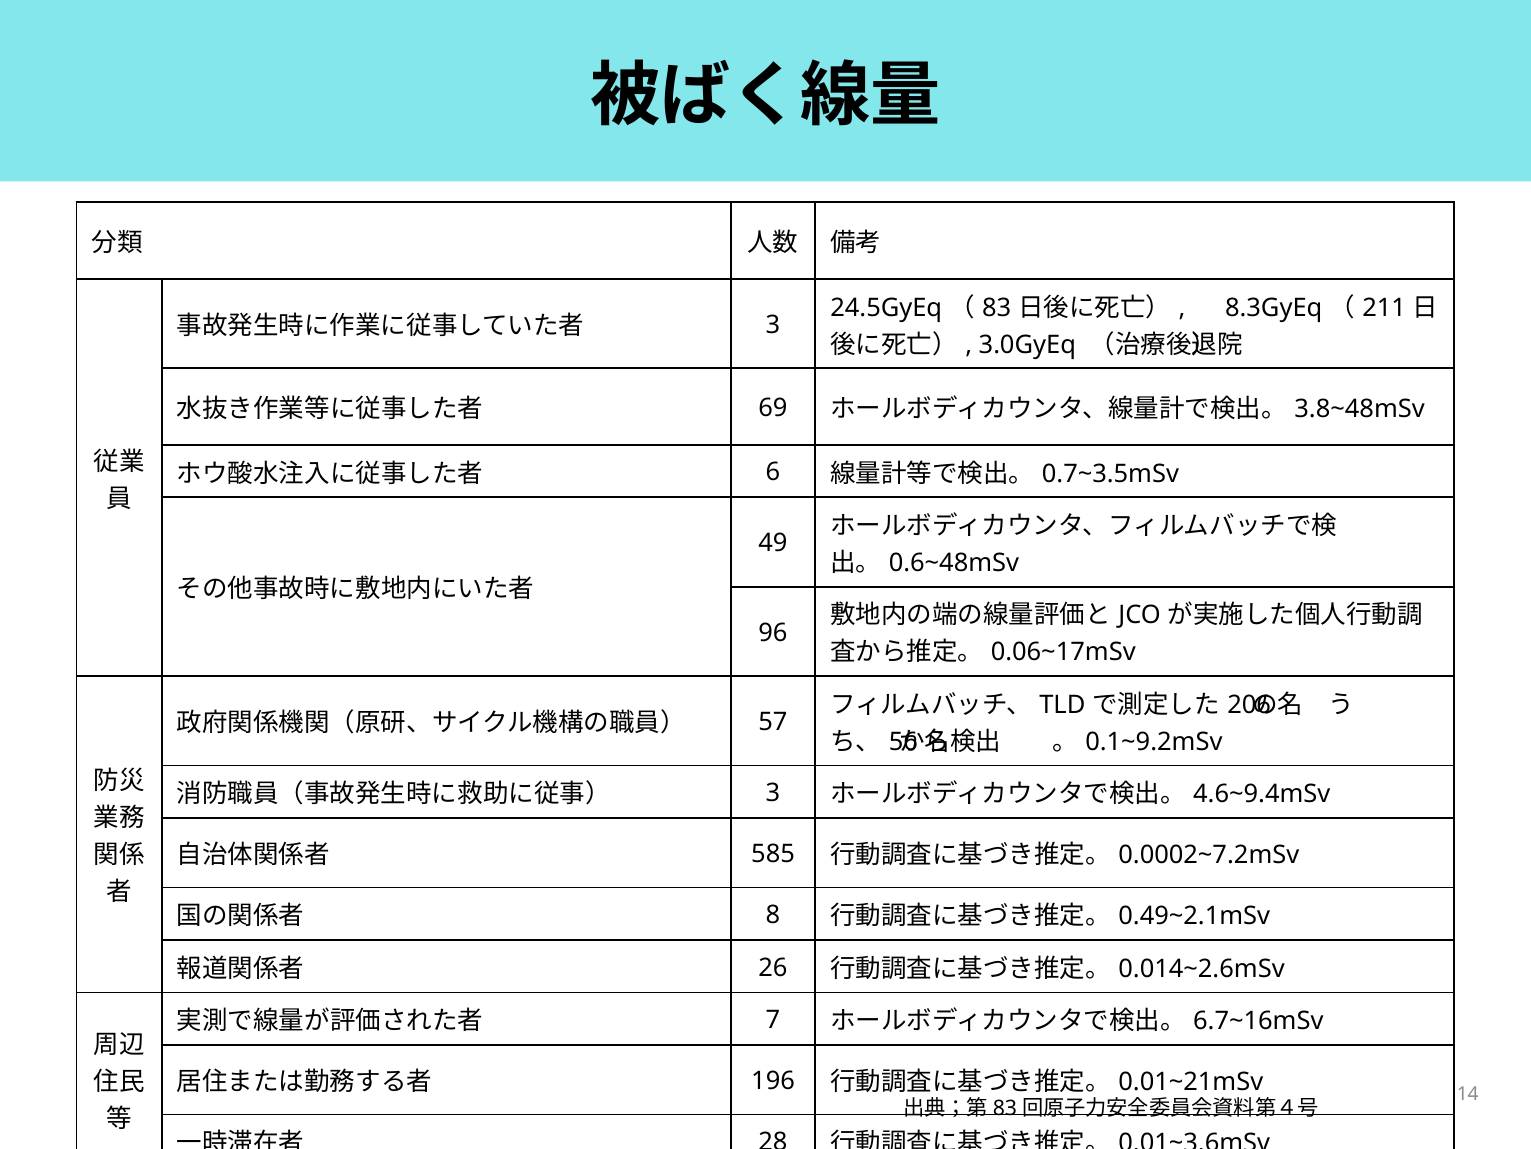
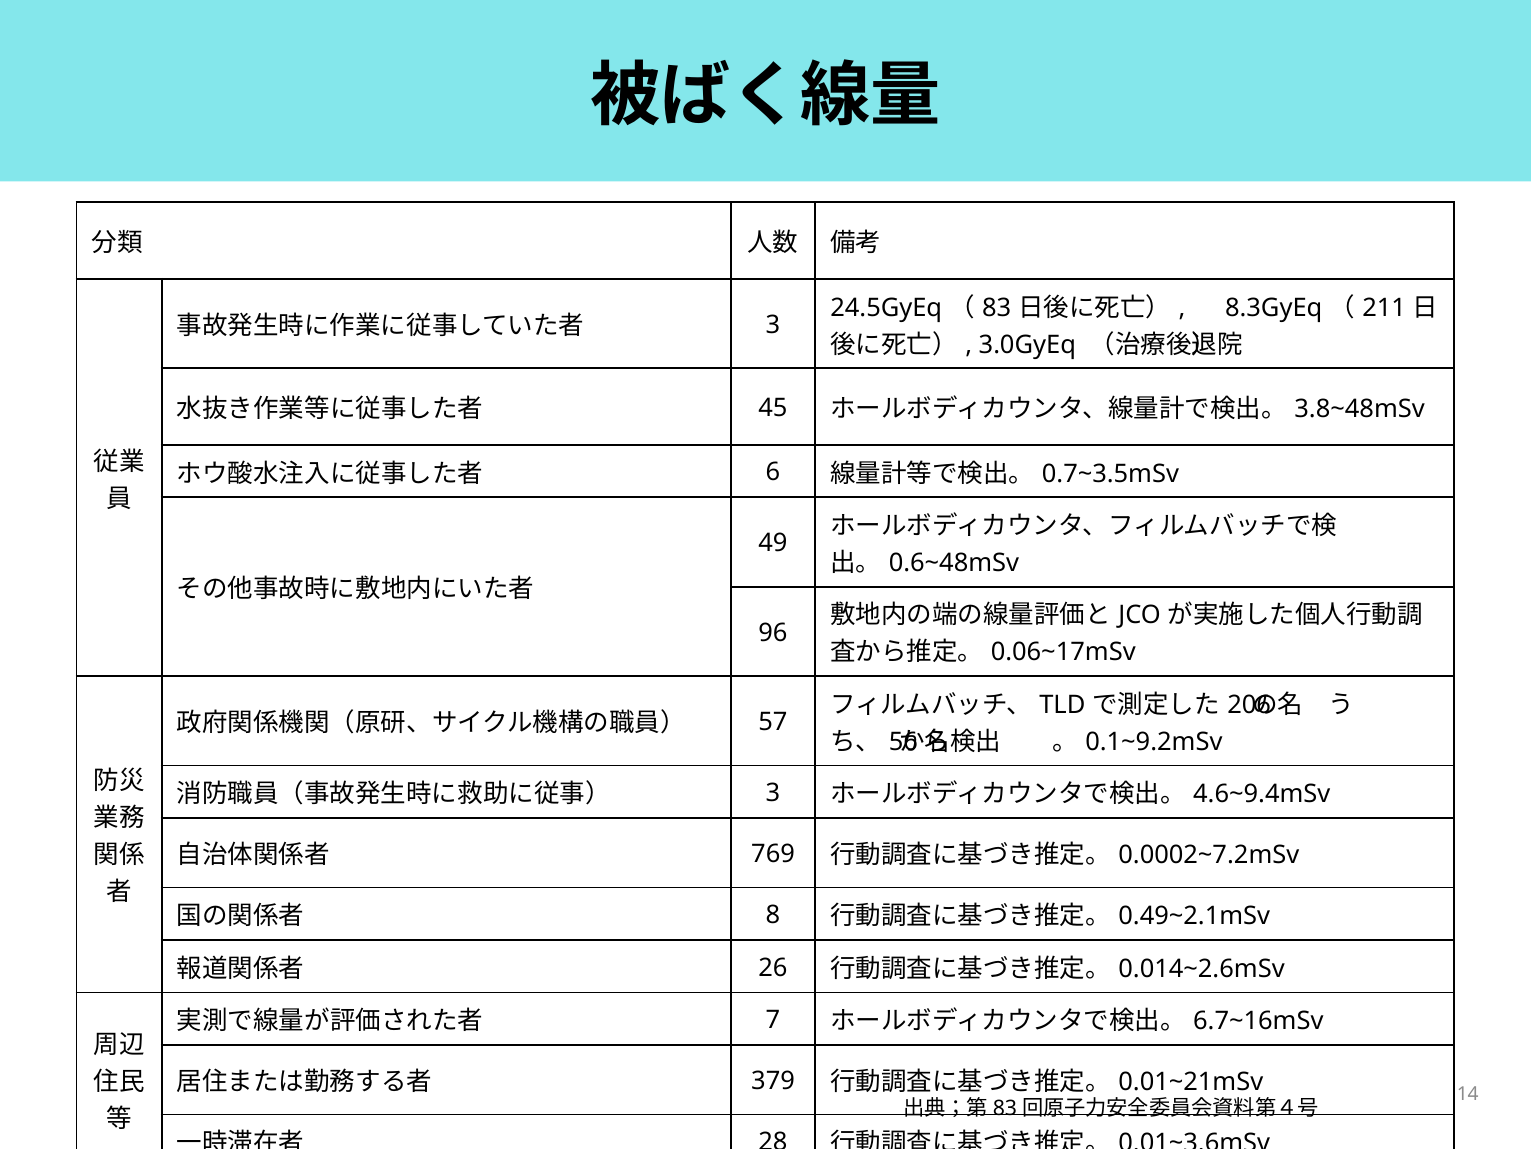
69: 69 -> 45 (773, 408)
585: 585 -> 769 (773, 854)
196: 196 -> 379 (773, 1080)
